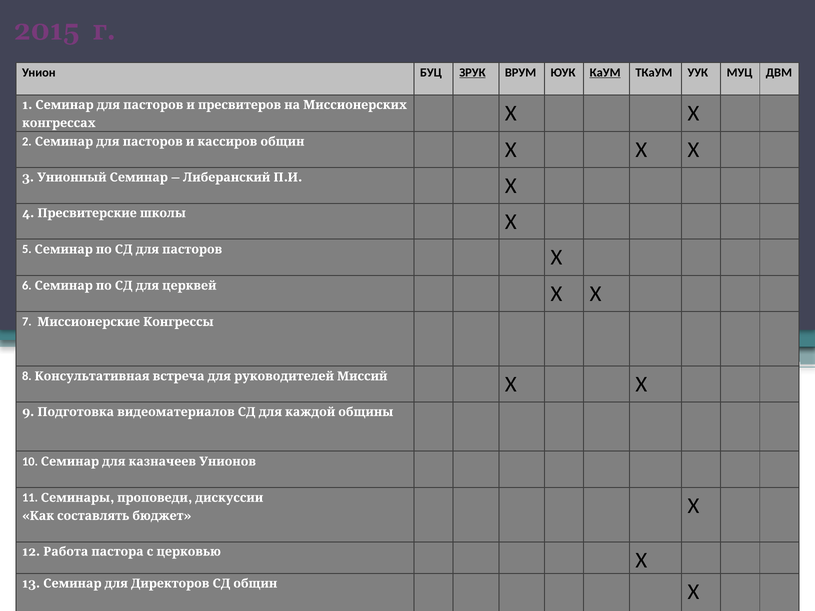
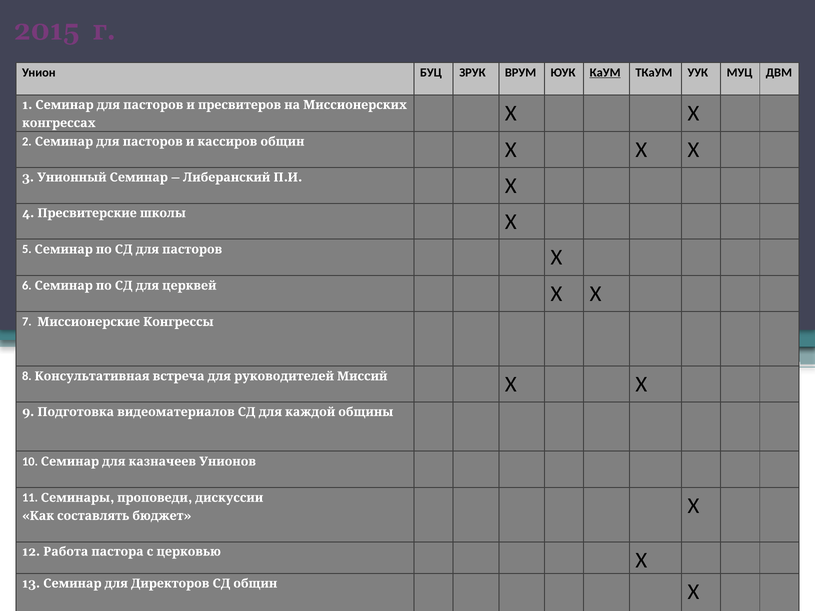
ЗРУК underline: present -> none (472, 73)
